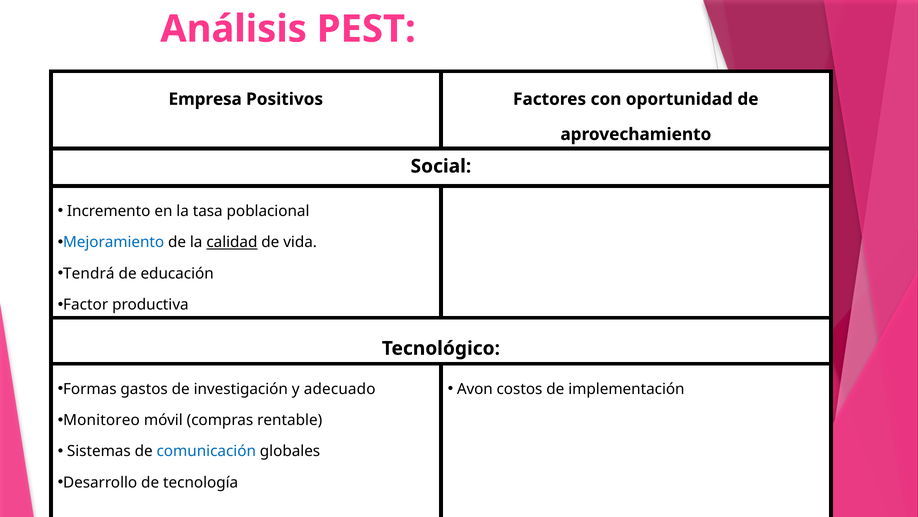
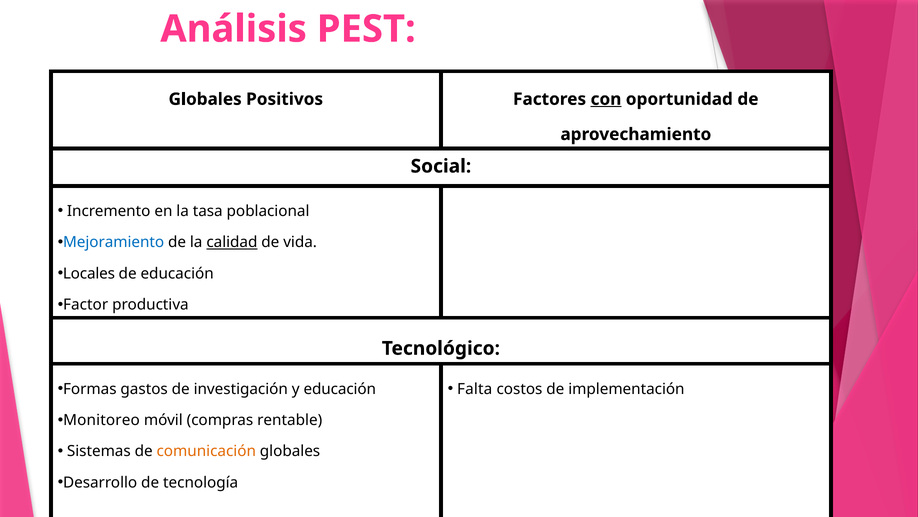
Empresa: Empresa -> Globales (205, 99)
con underline: none -> present (606, 99)
Tendrá: Tendrá -> Locales (89, 273)
y adecuado: adecuado -> educación (340, 388)
Avon: Avon -> Falta (475, 388)
comunicación colour: blue -> orange (206, 451)
